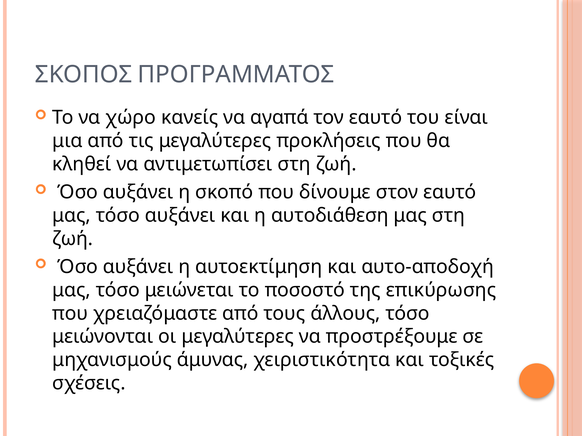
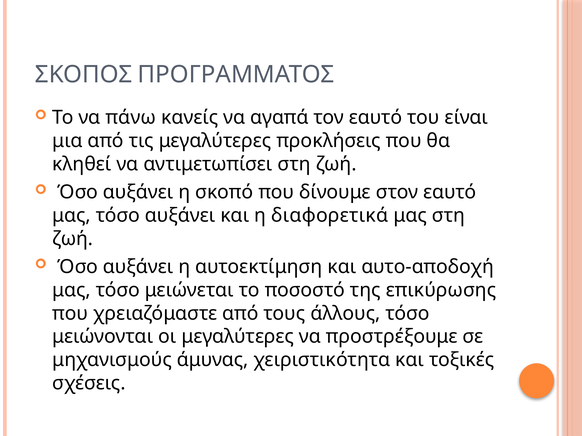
χώρο: χώρο -> πάνω (131, 118)
αυτοδιάθεση: αυτοδιάθεση -> διαφορετικά (330, 216)
